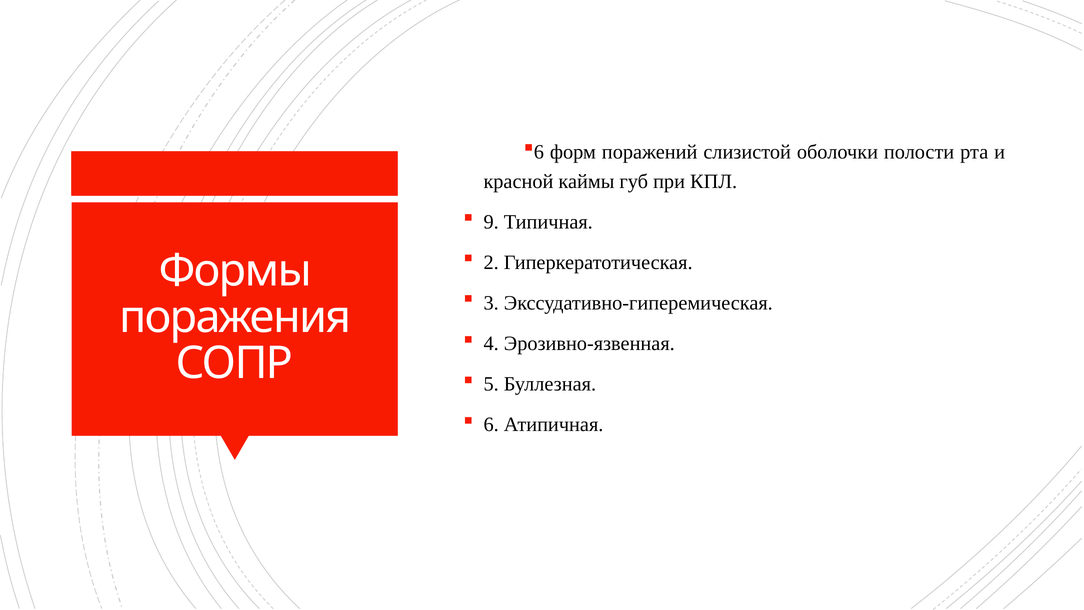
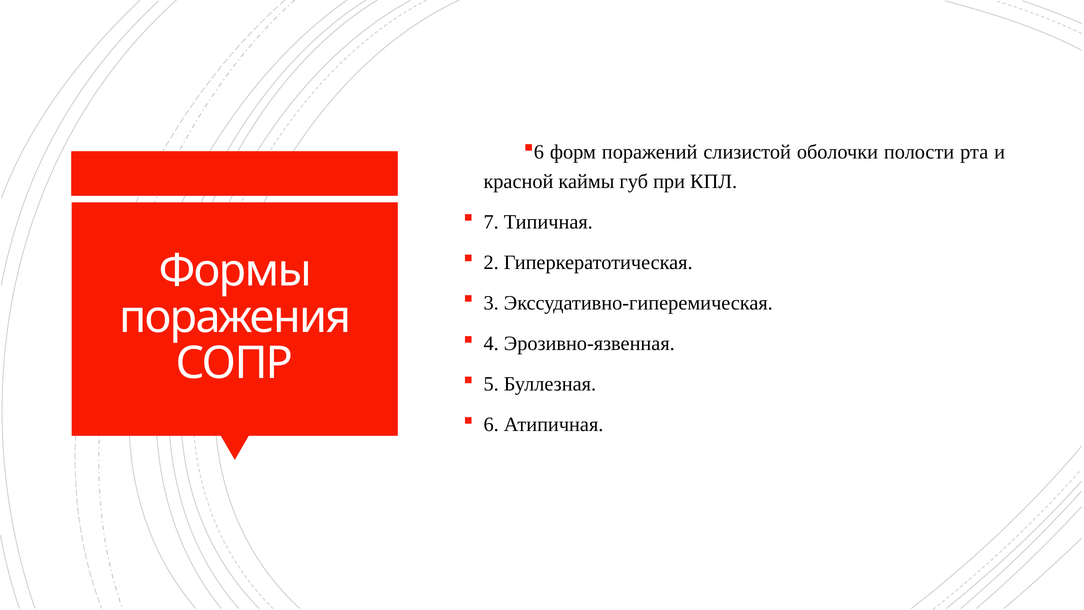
9: 9 -> 7 (491, 222)
